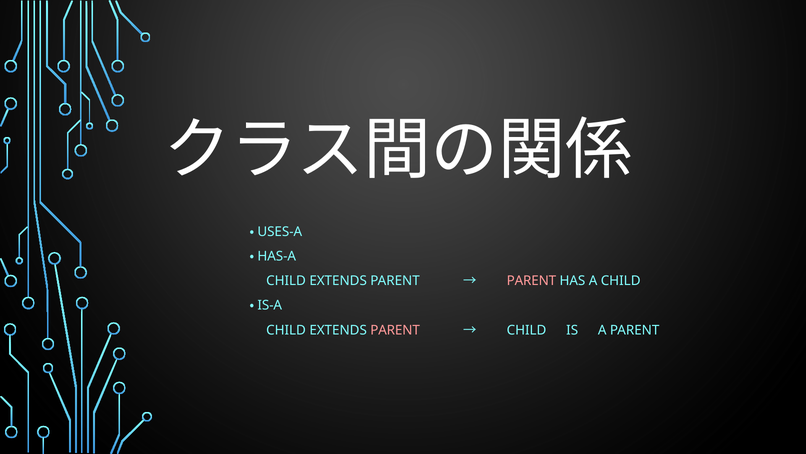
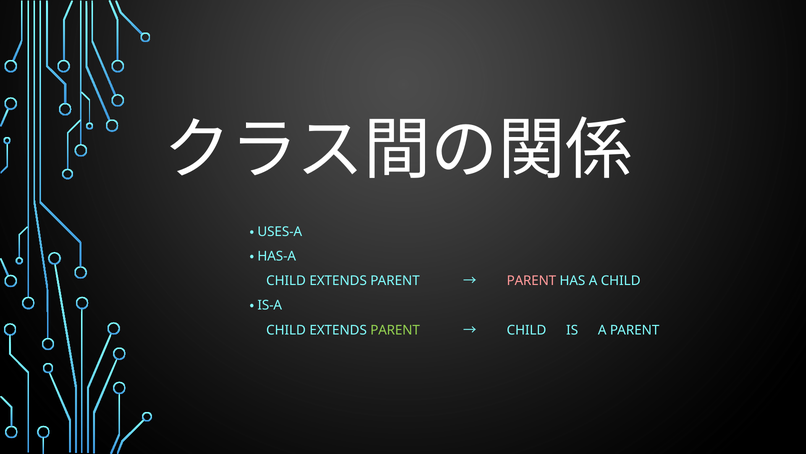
PARENT colour: pink -> light green (395, 330)
